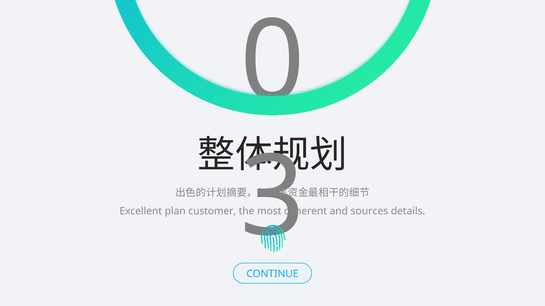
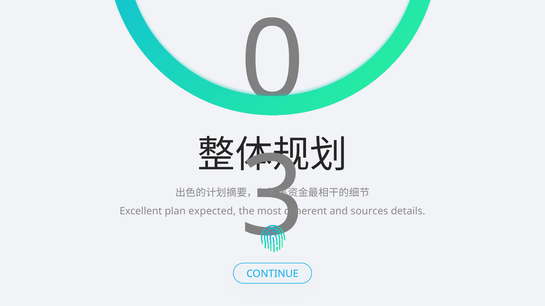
customer: customer -> expected (212, 211)
